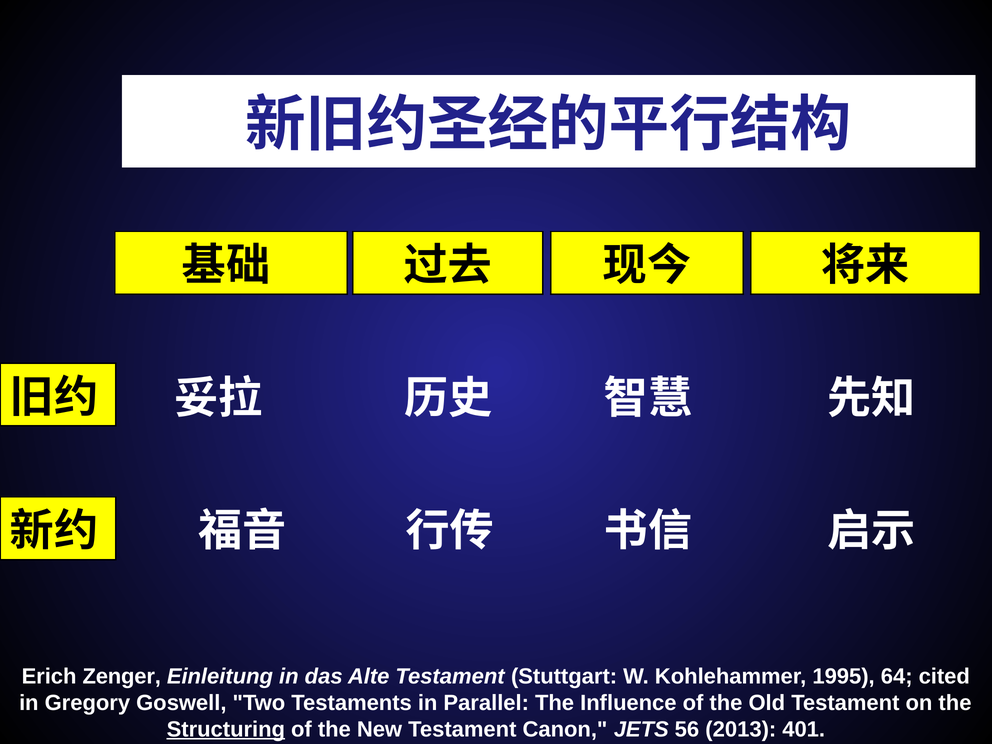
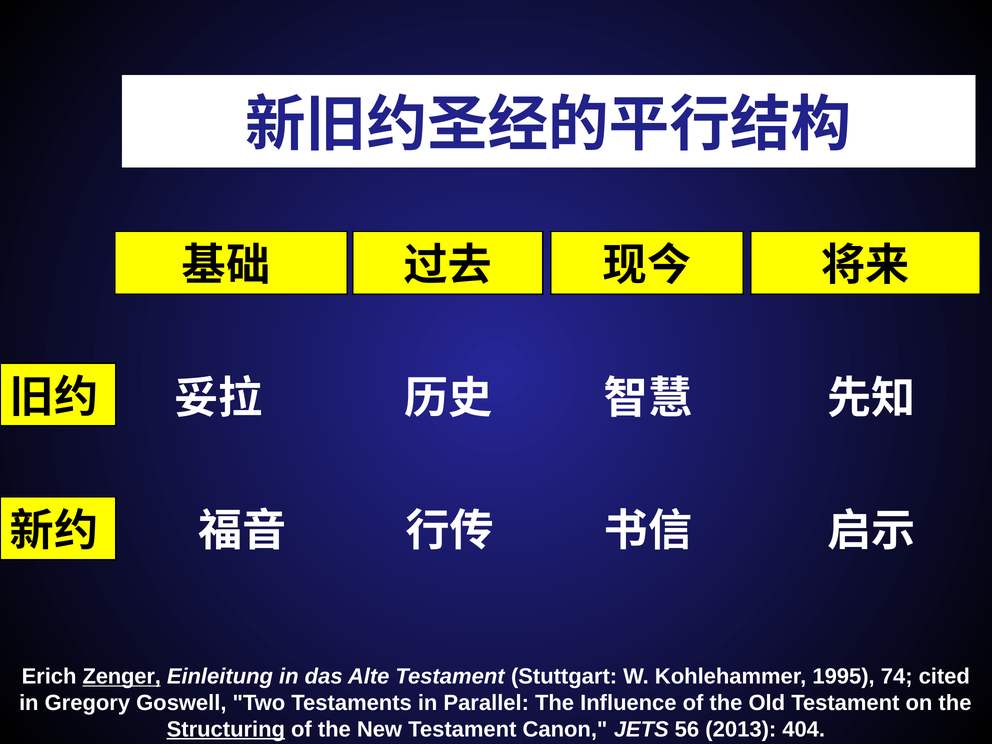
Zenger underline: none -> present (122, 677)
64: 64 -> 74 (897, 677)
401: 401 -> 404 (804, 729)
